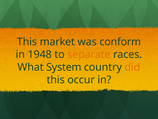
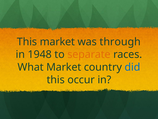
conform: conform -> through (120, 42)
What System: System -> Market (64, 67)
did colour: orange -> blue (132, 67)
